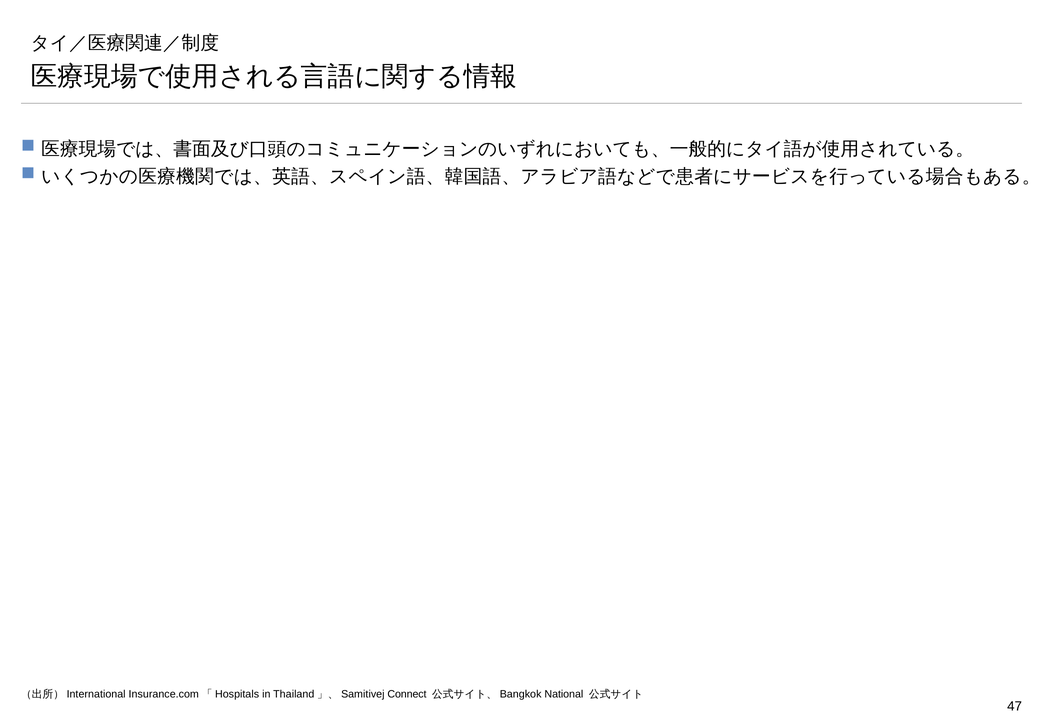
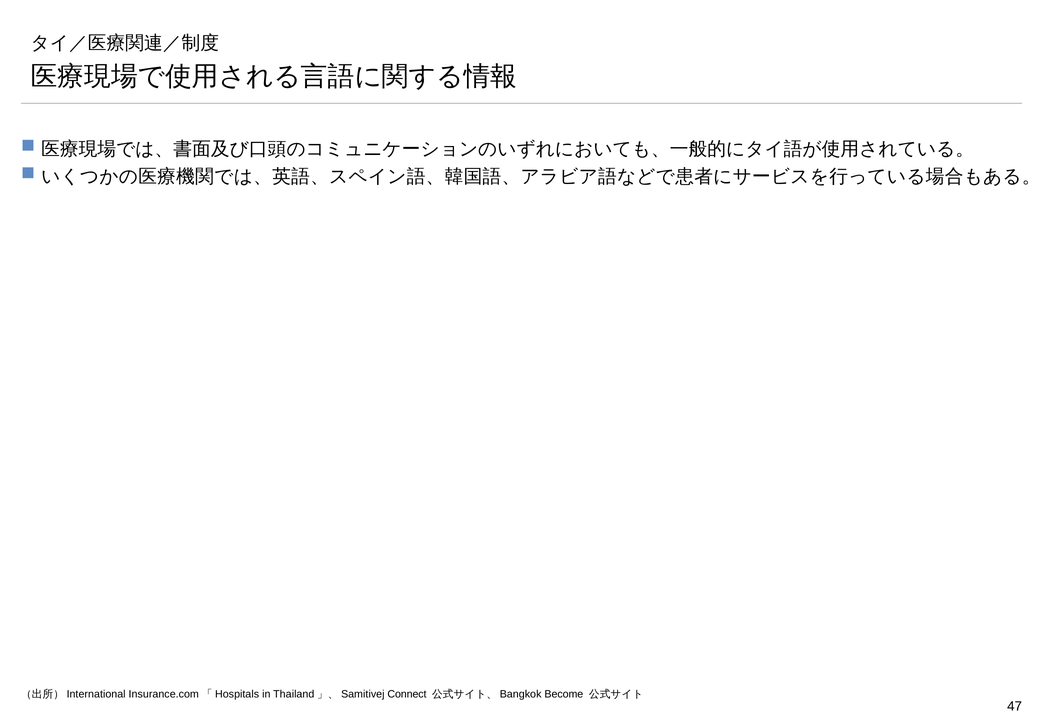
National: National -> Become (564, 694)
